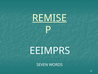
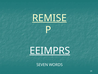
EEIMPRS underline: none -> present (50, 50)
